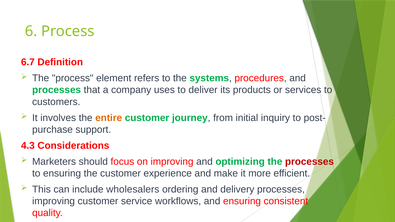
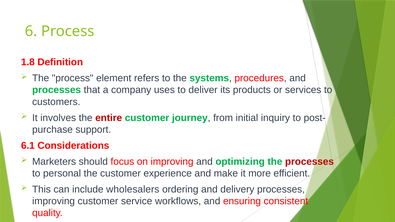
6.7: 6.7 -> 1.8 (28, 62)
entire colour: orange -> red (109, 118)
4.3: 4.3 -> 6.1 (28, 146)
to ensuring: ensuring -> personal (62, 173)
